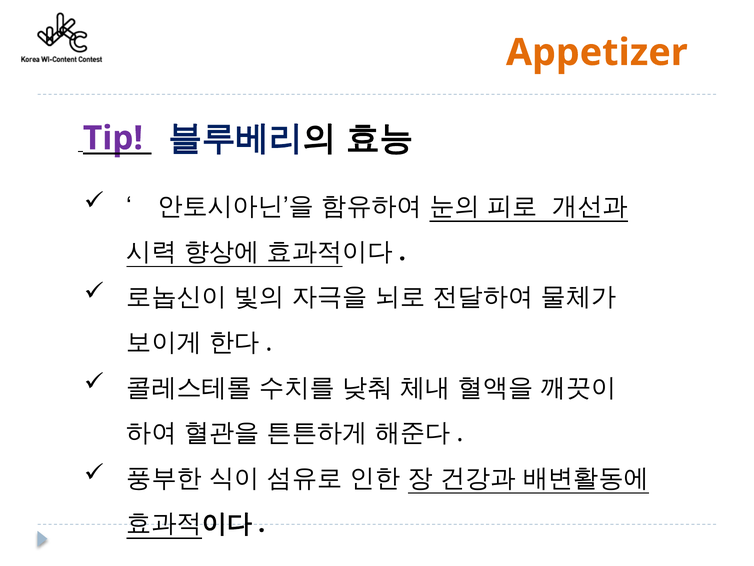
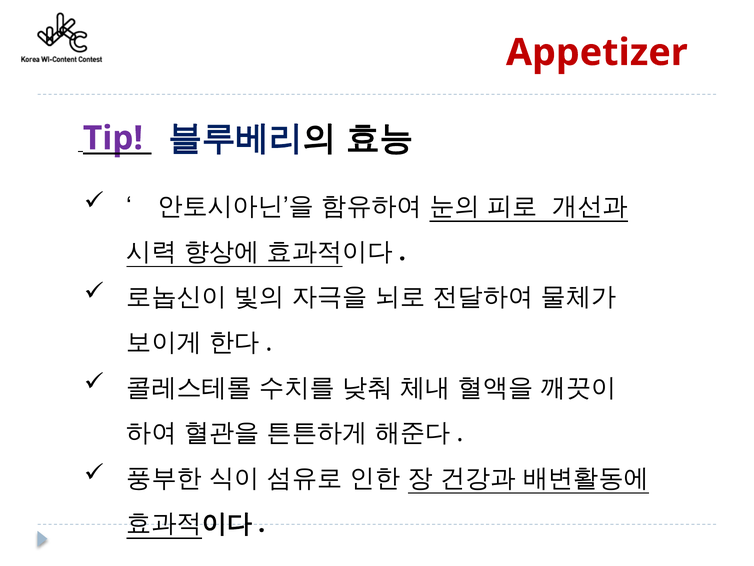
Appetizer colour: orange -> red (597, 53)
